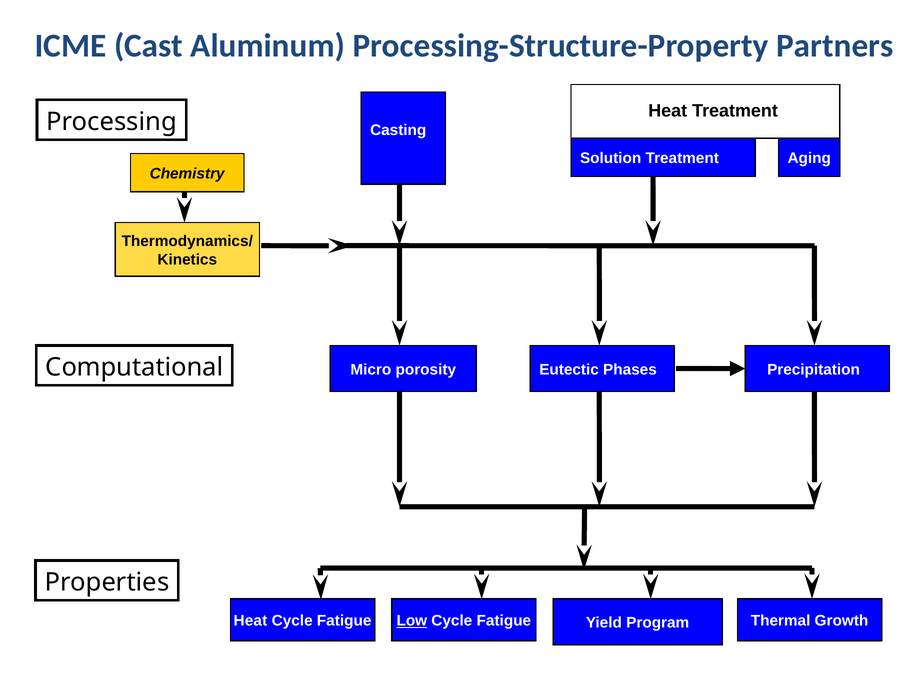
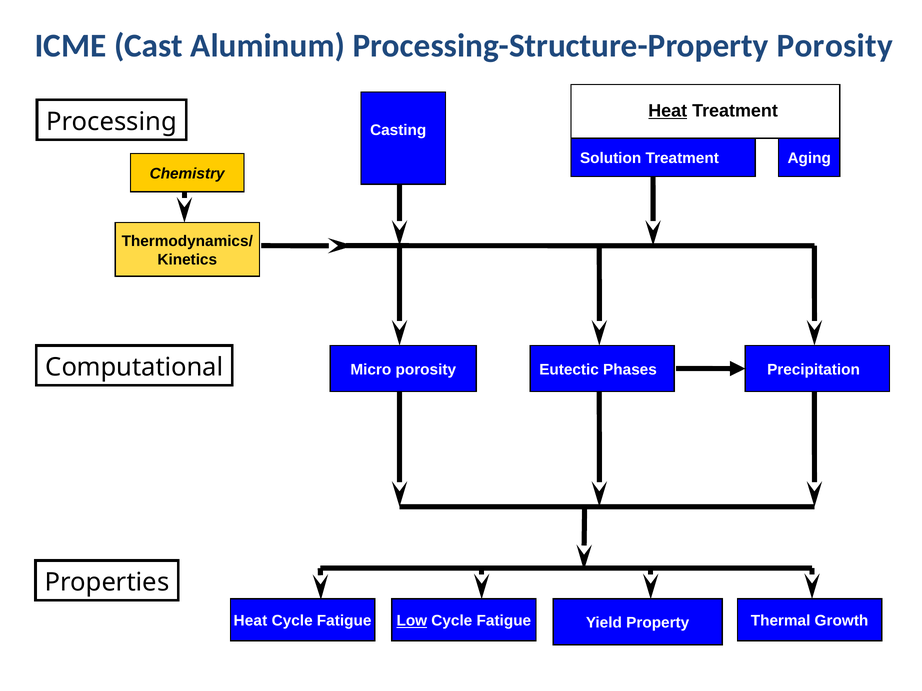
Processing-Structure-Property Partners: Partners -> Porosity (835, 46)
Heat underline: none -> present (668, 111)
Program: Program -> Property (658, 623)
